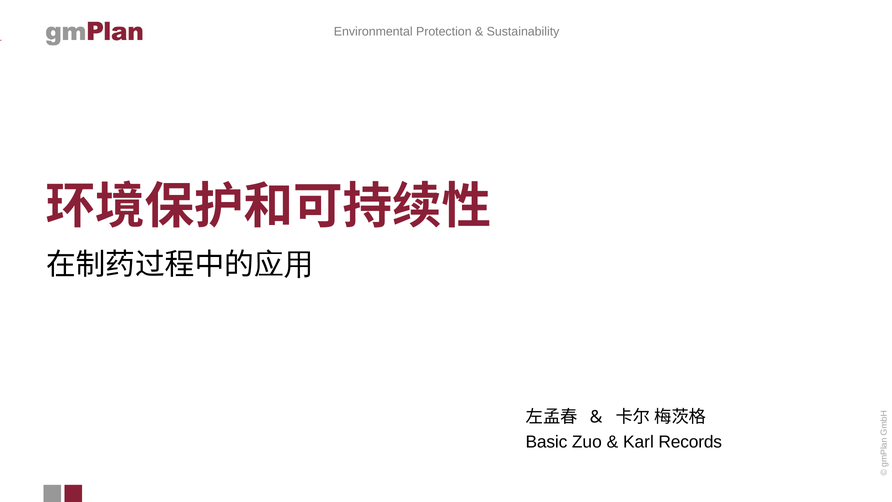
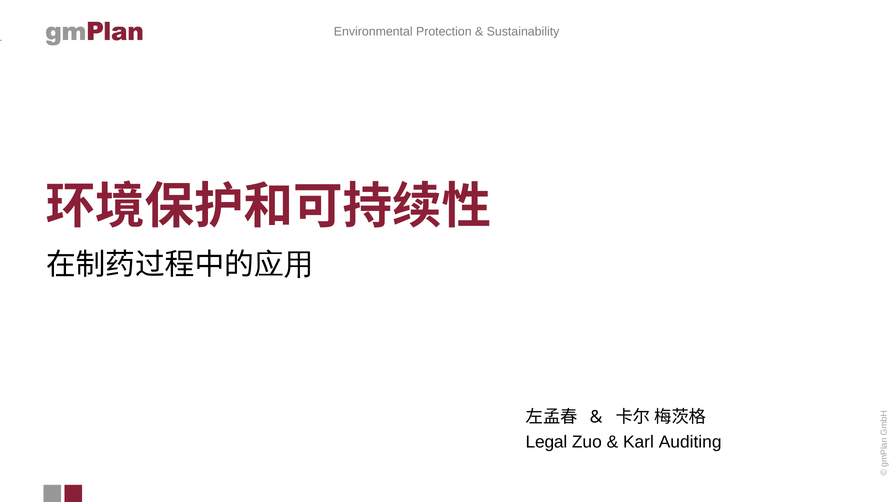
Basic: Basic -> Legal (546, 442)
Records: Records -> Auditing (690, 442)
